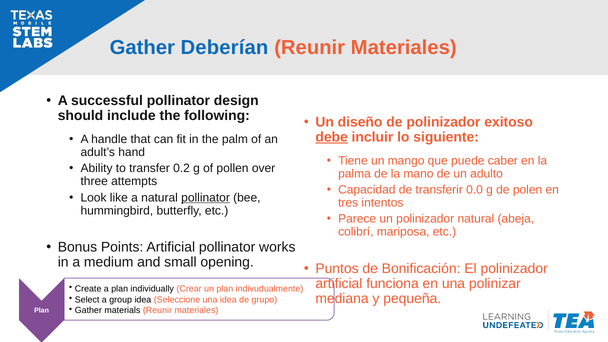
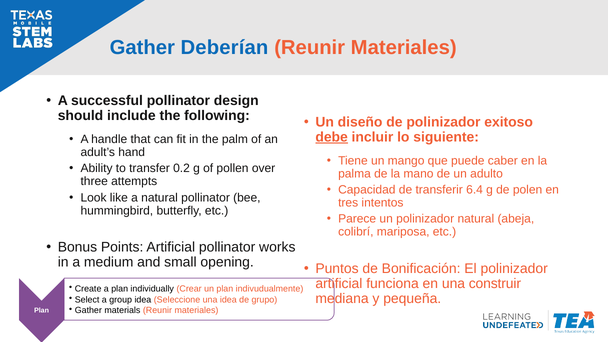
0.0: 0.0 -> 6.4 (475, 190)
pollinator underline: present -> none (206, 198)
polinizar: polinizar -> construir (495, 284)
